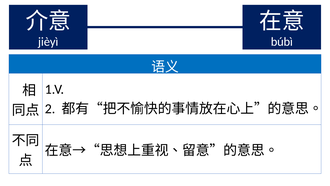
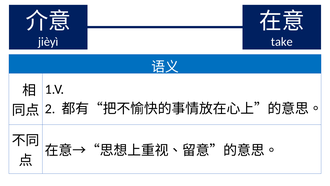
búbì: búbì -> take (282, 42)
